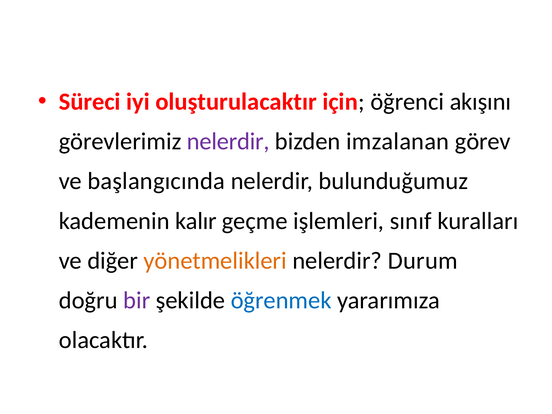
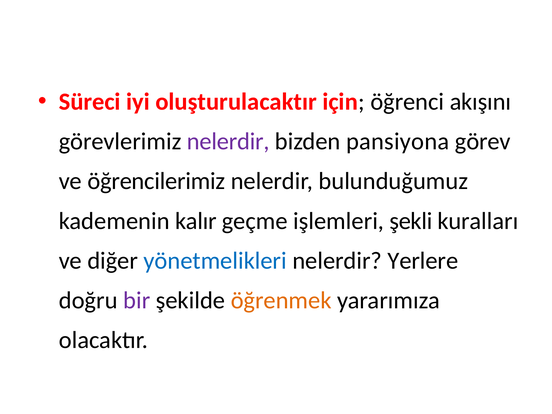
imzalanan: imzalanan -> pansiyona (398, 141)
başlangıcında: başlangıcında -> öğrencilerimiz (156, 181)
sınıf: sınıf -> şekli (411, 221)
yönetmelikleri colour: orange -> blue (215, 261)
Durum: Durum -> Yerlere (423, 261)
öğrenmek colour: blue -> orange (281, 300)
